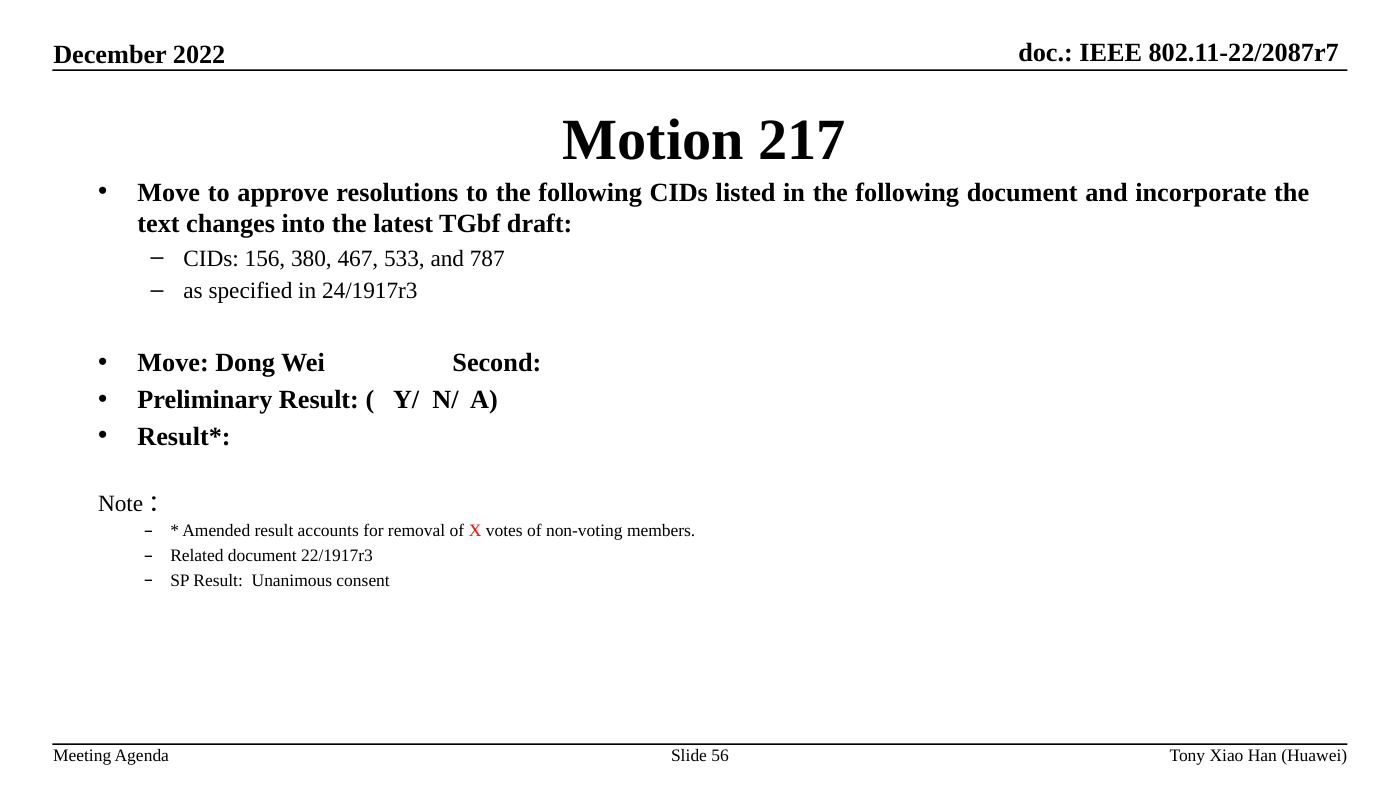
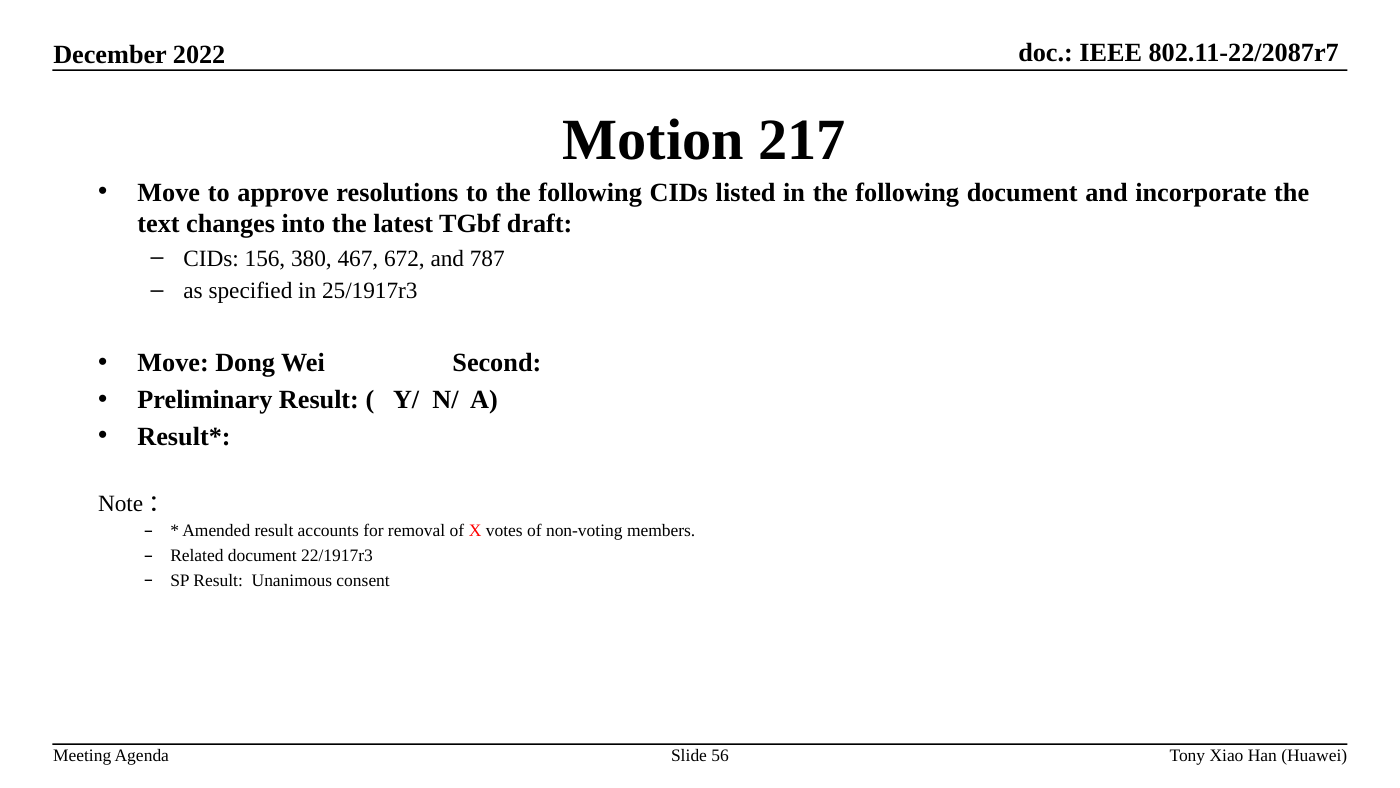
533: 533 -> 672 (404, 258)
24/1917r3: 24/1917r3 -> 25/1917r3 (370, 291)
